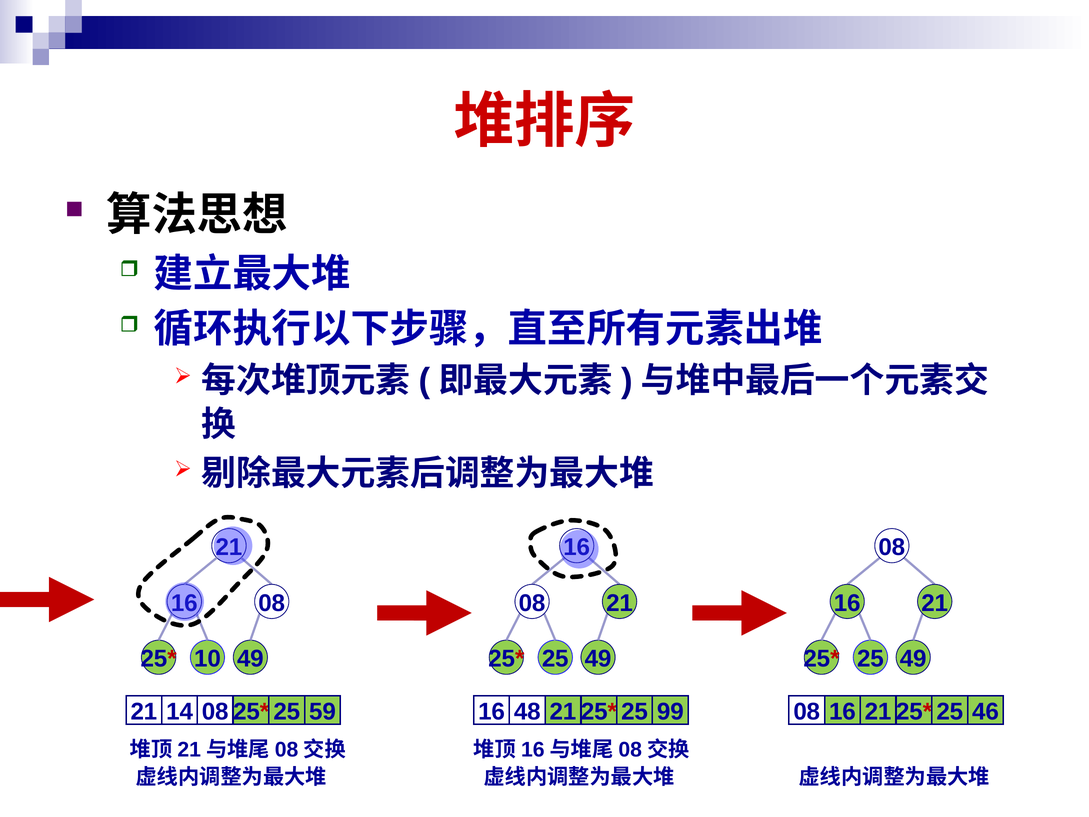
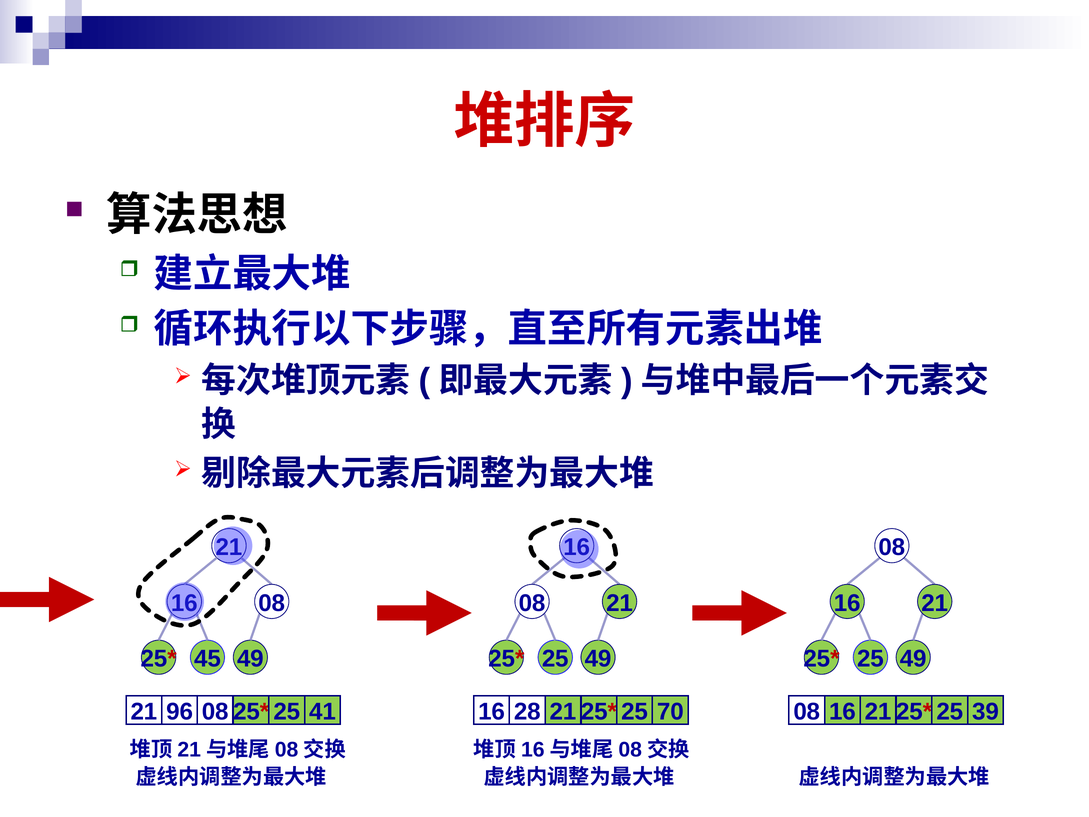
10: 10 -> 45 (207, 659)
14: 14 -> 96 (180, 712)
59: 59 -> 41 (322, 712)
48: 48 -> 28 (527, 712)
99: 99 -> 70 (670, 712)
46: 46 -> 39 (985, 712)
